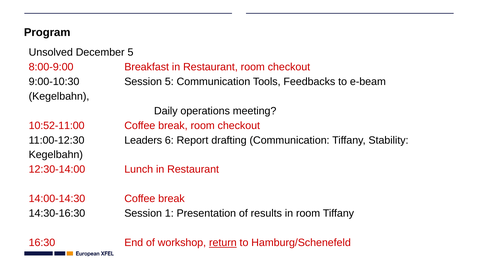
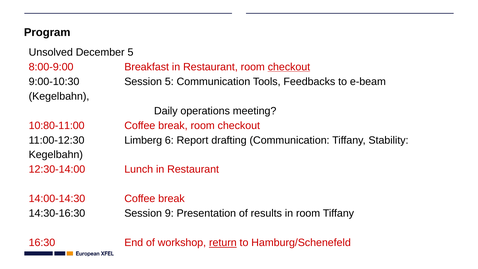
checkout underline: none -> present (289, 67)
10:52-11:00: 10:52-11:00 -> 10:80-11:00 (57, 125)
Leaders: Leaders -> Limberg (143, 140)
1: 1 -> 9 (169, 213)
